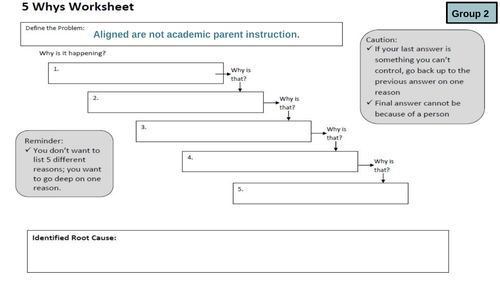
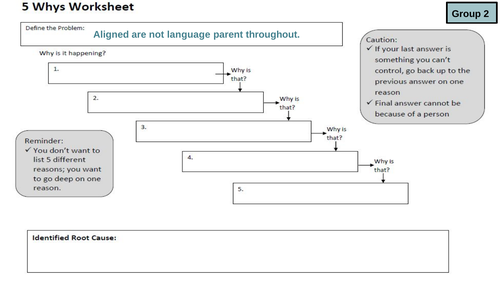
academic: academic -> language (189, 35)
instruction: instruction -> throughout (273, 35)
